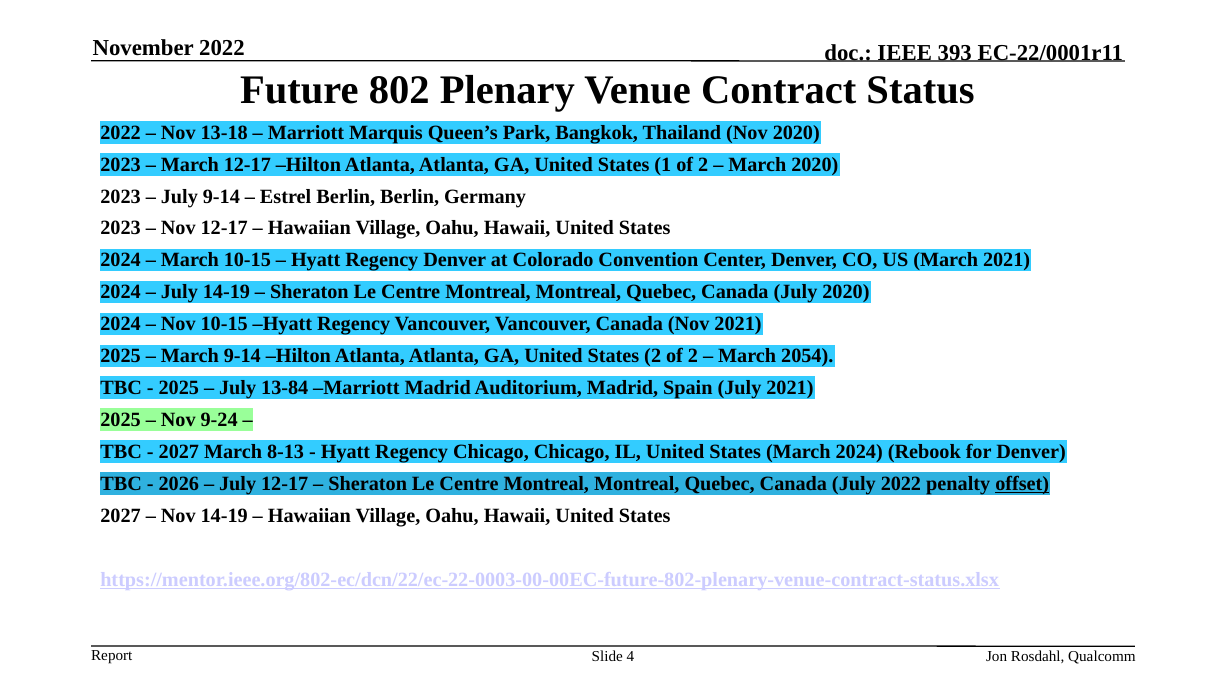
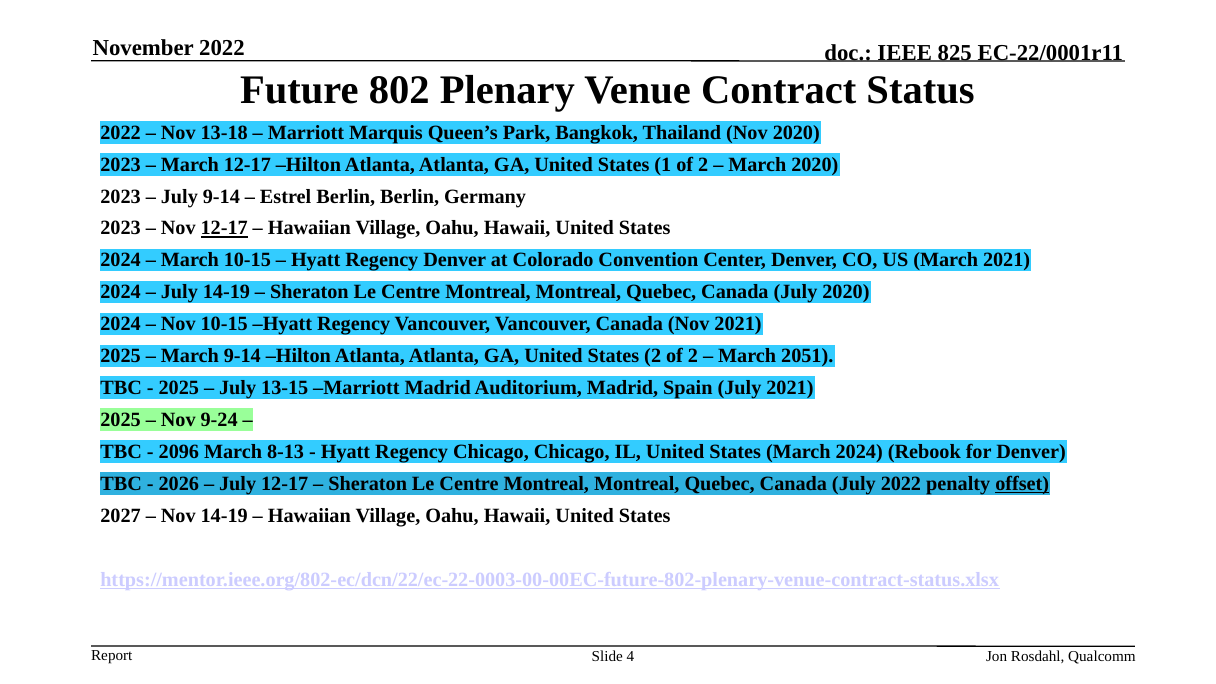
393: 393 -> 825 (955, 53)
12-17 underline: none -> present (224, 228)
2054: 2054 -> 2051 (807, 356)
13-84: 13-84 -> 13-15 (285, 388)
2027: 2027 -> 2096 (179, 452)
